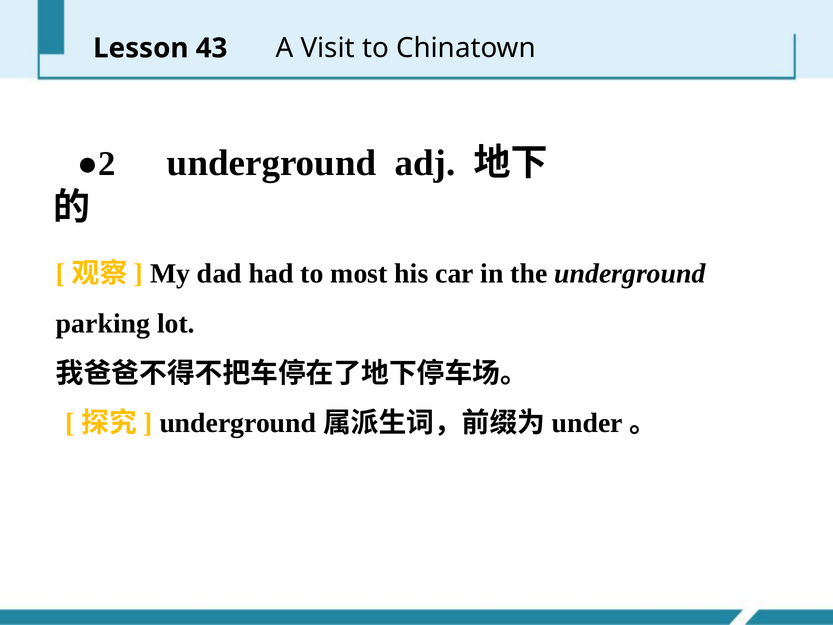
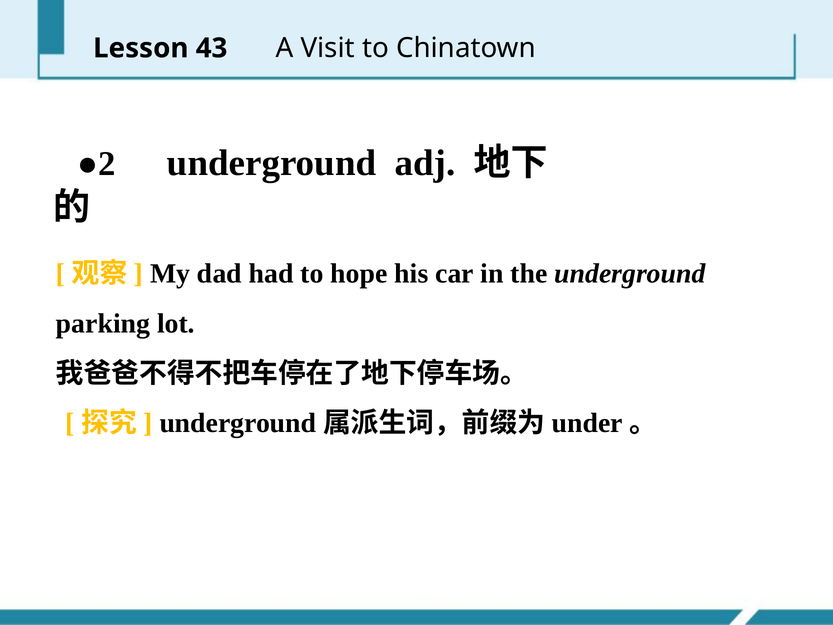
most: most -> hope (359, 274)
